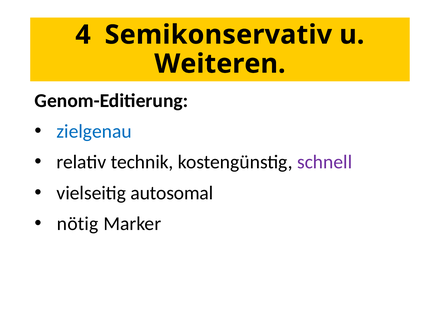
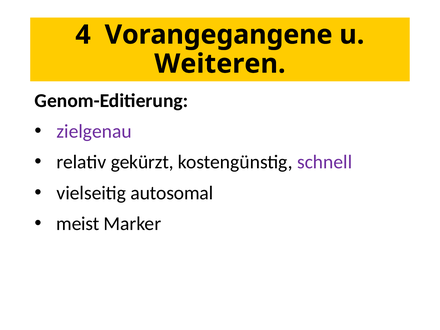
Semikonservativ: Semikonservativ -> Vorangegangene (219, 35)
zielgenau colour: blue -> purple (94, 131)
technik: technik -> gekürzt (142, 162)
nötig: nötig -> meist (78, 224)
